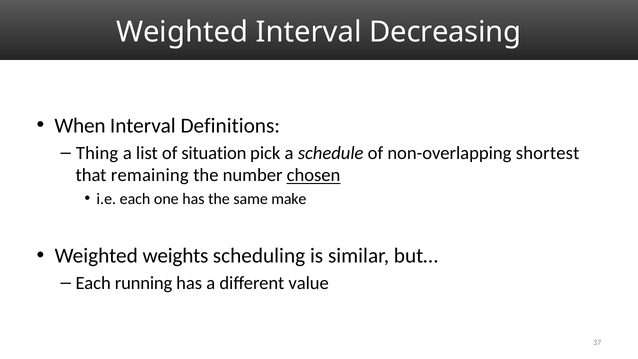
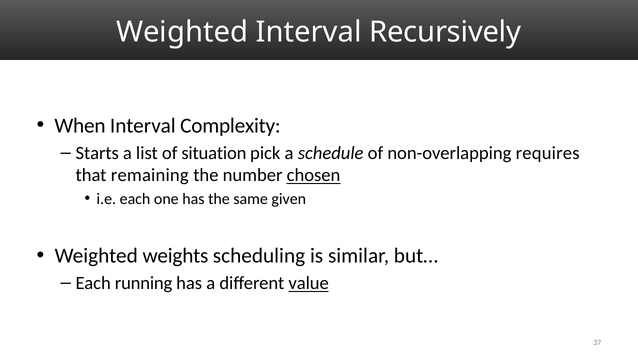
Decreasing: Decreasing -> Recursively (445, 32)
Definitions: Definitions -> Complexity (230, 125)
Thing: Thing -> Starts (97, 153)
shortest: shortest -> requires (548, 153)
make: make -> given (289, 199)
value underline: none -> present (309, 283)
